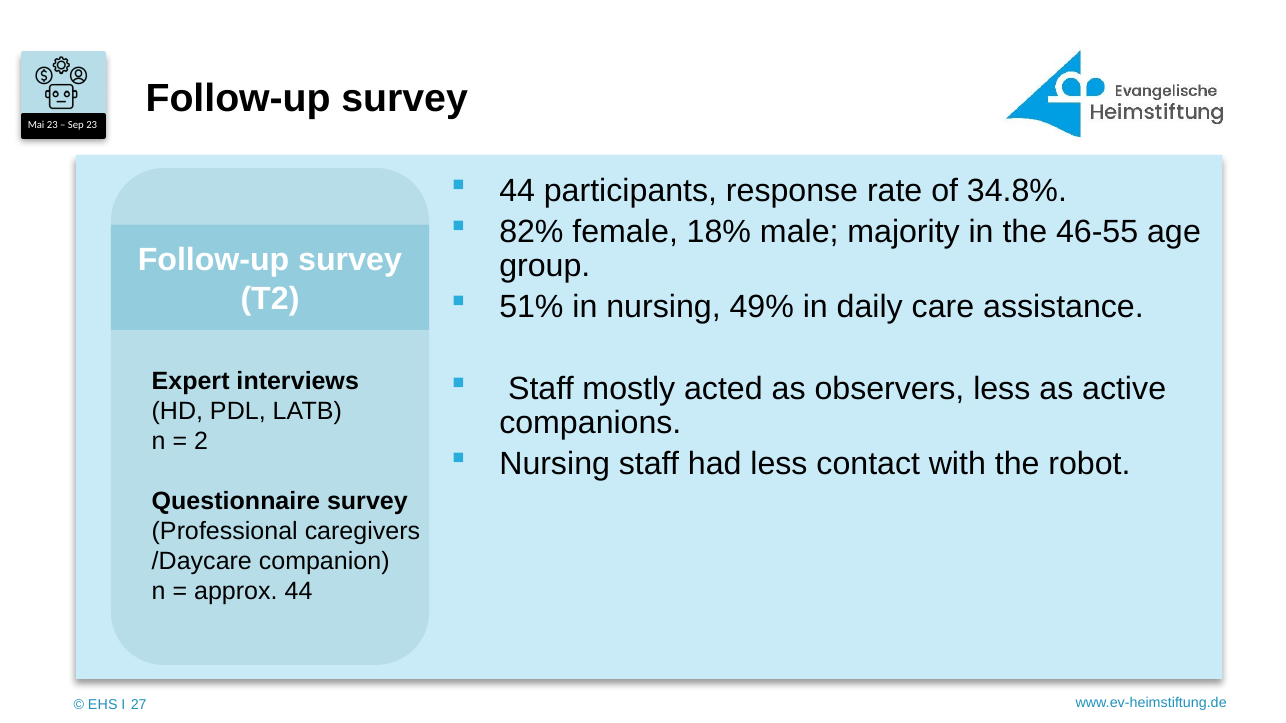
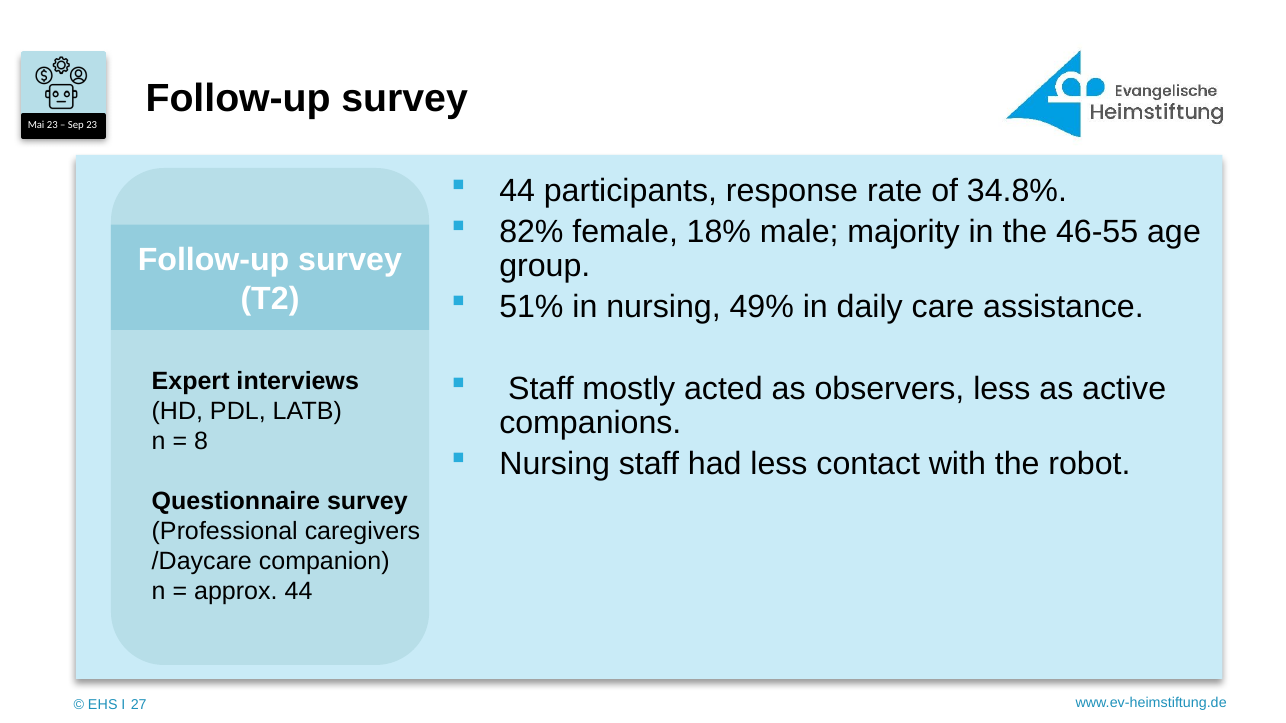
2: 2 -> 8 (201, 441)
